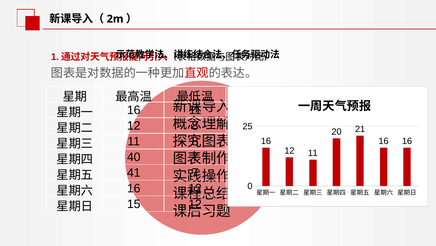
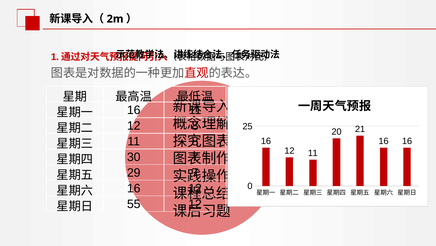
40: 40 -> 30 (134, 157)
41: 41 -> 29 (134, 172)
15: 15 -> 55 (134, 203)
